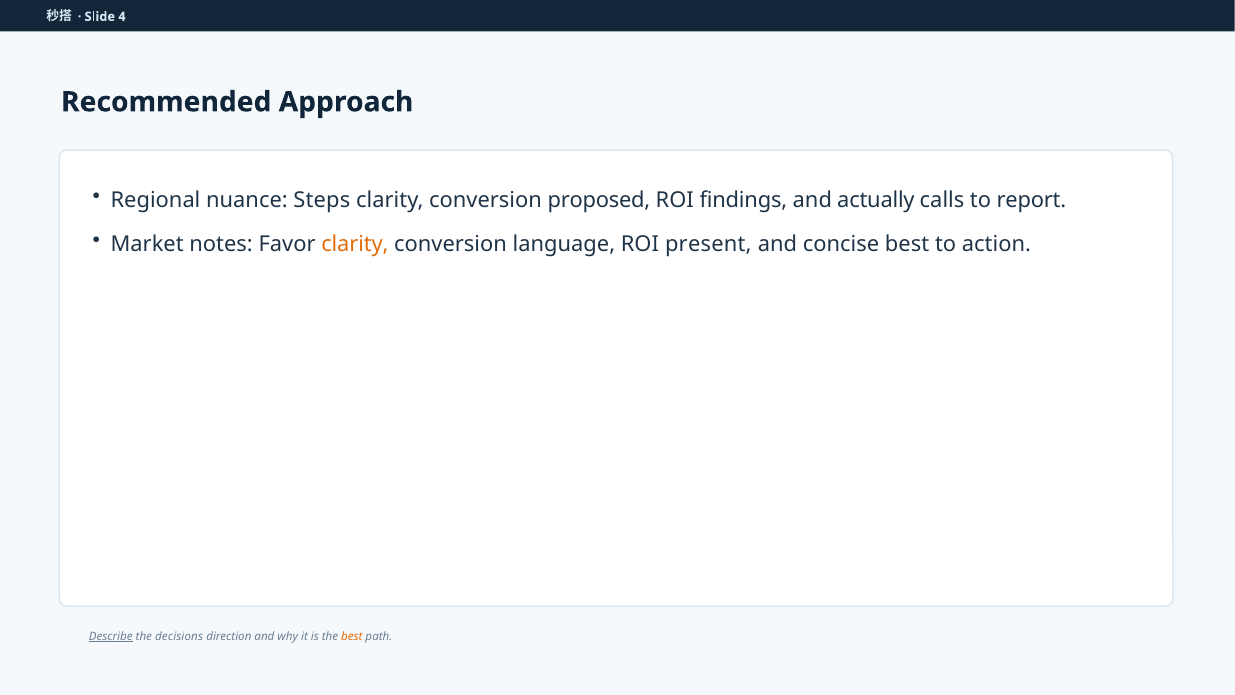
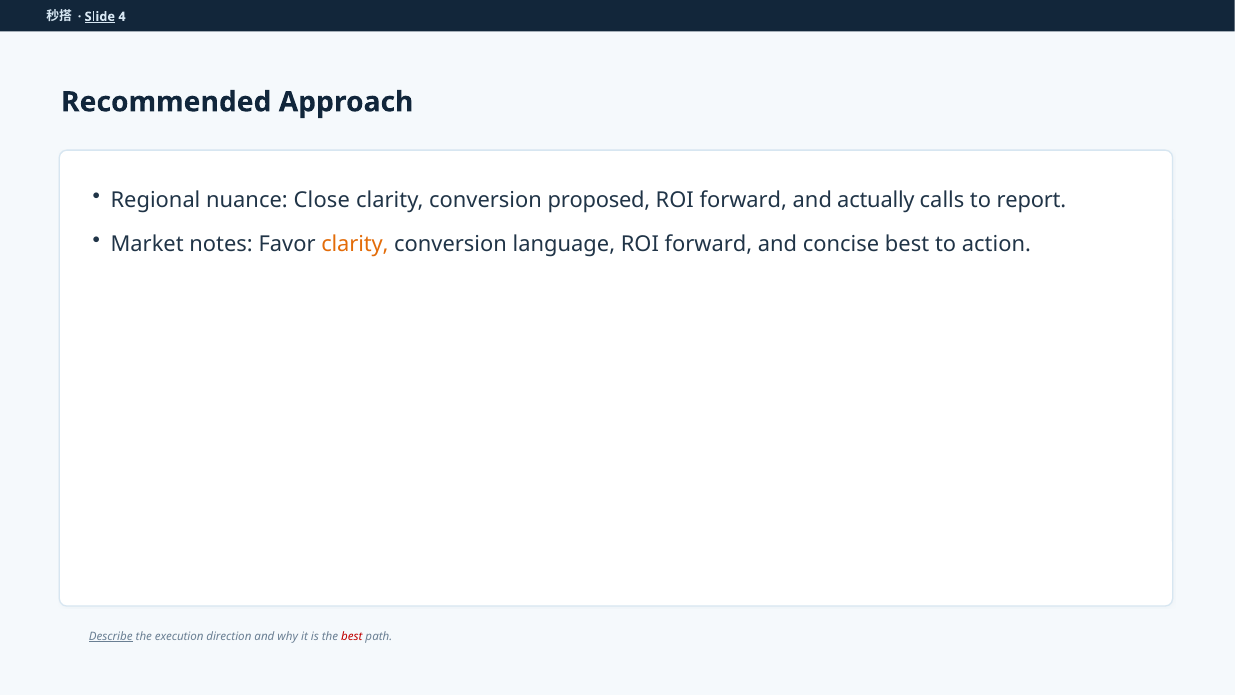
Slide underline: none -> present (100, 17)
Steps: Steps -> Close (322, 200)
findings: findings -> forward (743, 200)
language ROI present: present -> forward (708, 244)
decisions: decisions -> execution (179, 636)
best colour: orange -> red (352, 636)
